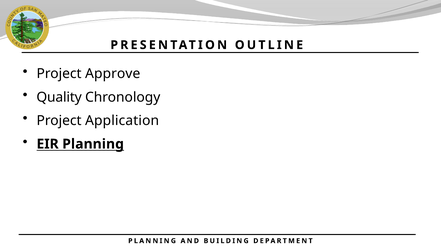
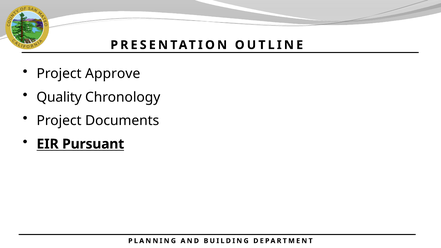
Application: Application -> Documents (122, 121)
EIR Planning: Planning -> Pursuant (93, 144)
